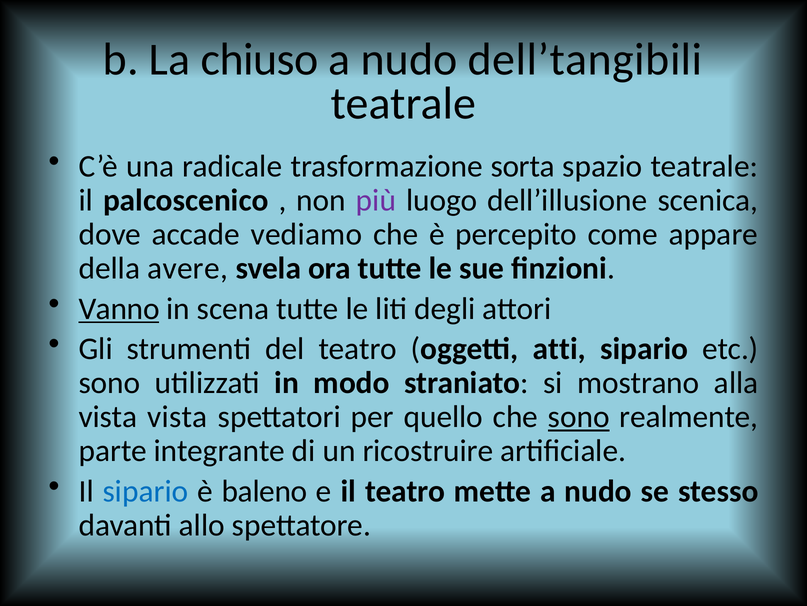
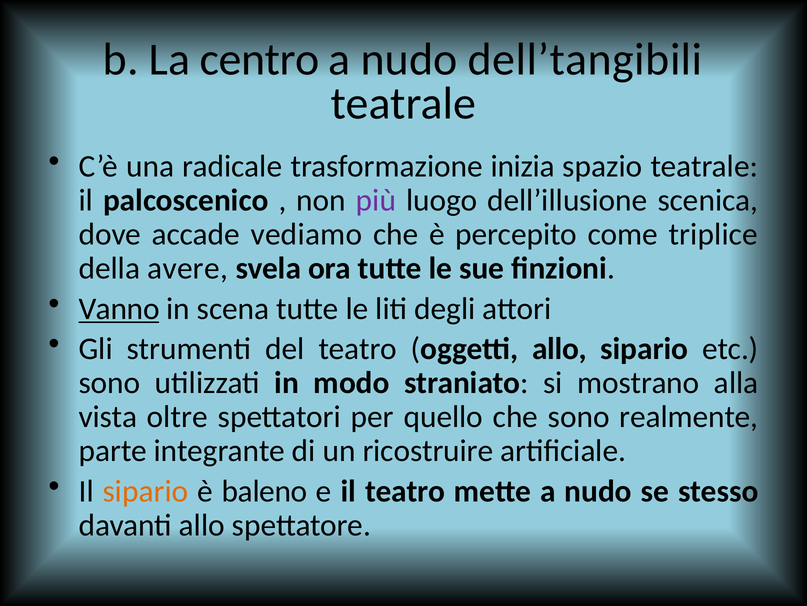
chiuso: chiuso -> centro (260, 60)
sorta: sorta -> inizia (523, 166)
appare: appare -> triplice (713, 234)
oggetti atti: atti -> allo (559, 349)
vista vista: vista -> oltre (177, 416)
sono underline: present -> none (579, 416)
sipario colour: blue -> orange (146, 491)
